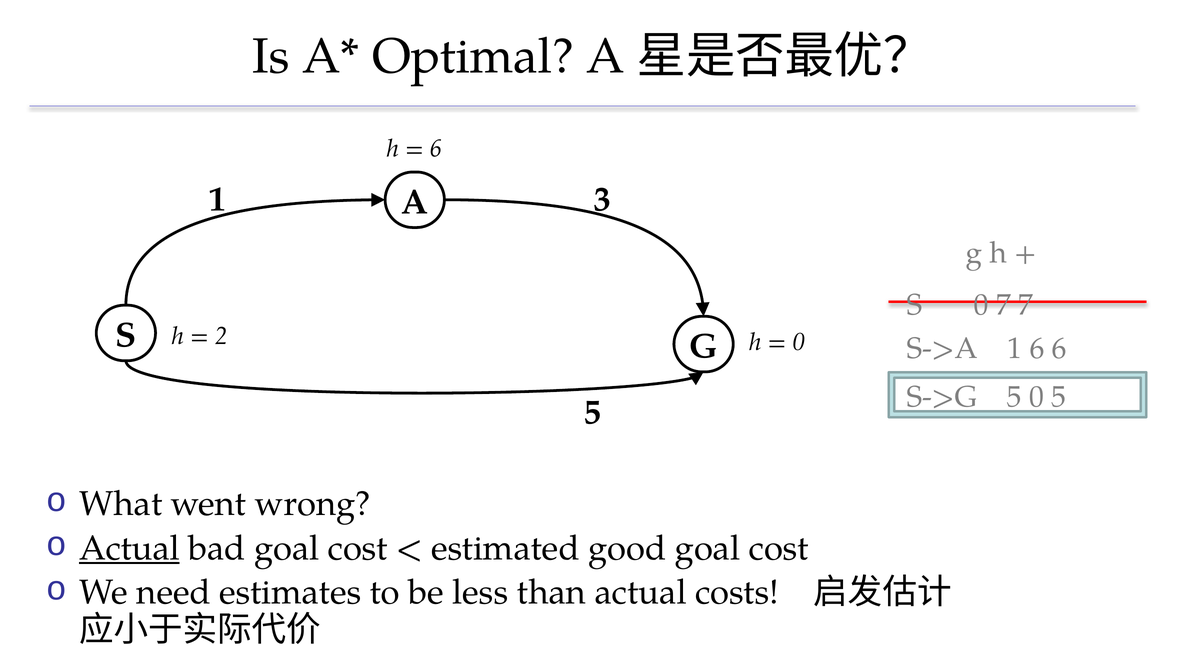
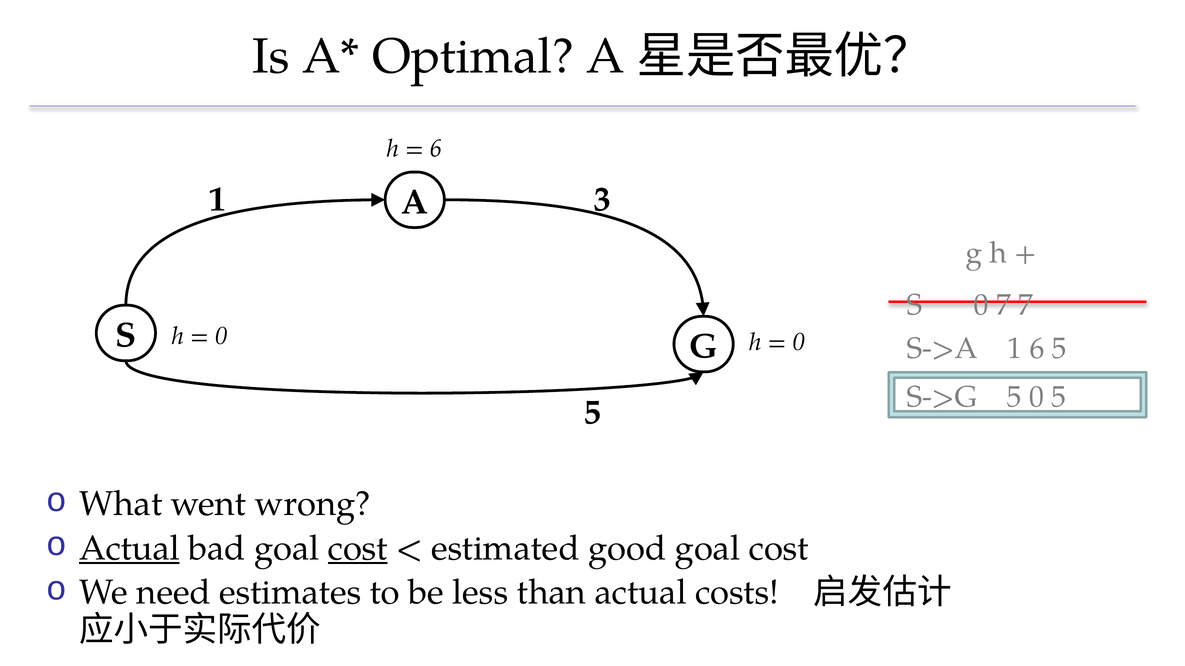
2: 2 -> 0 (221, 336)
6 6: 6 -> 5 (1059, 349)
cost underline: none -> present (358, 549)
